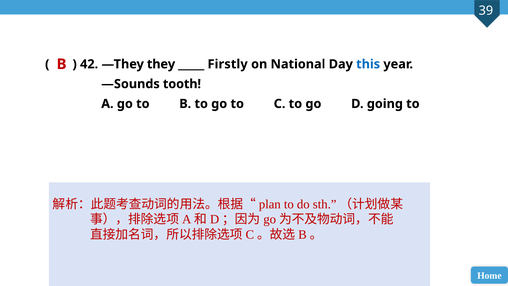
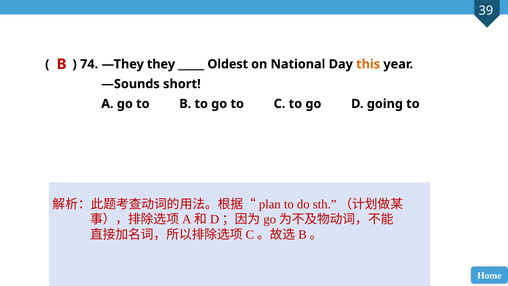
42: 42 -> 74 (89, 64)
Firstly: Firstly -> Oldest (228, 64)
this colour: blue -> orange (368, 64)
tooth: tooth -> short (182, 84)
